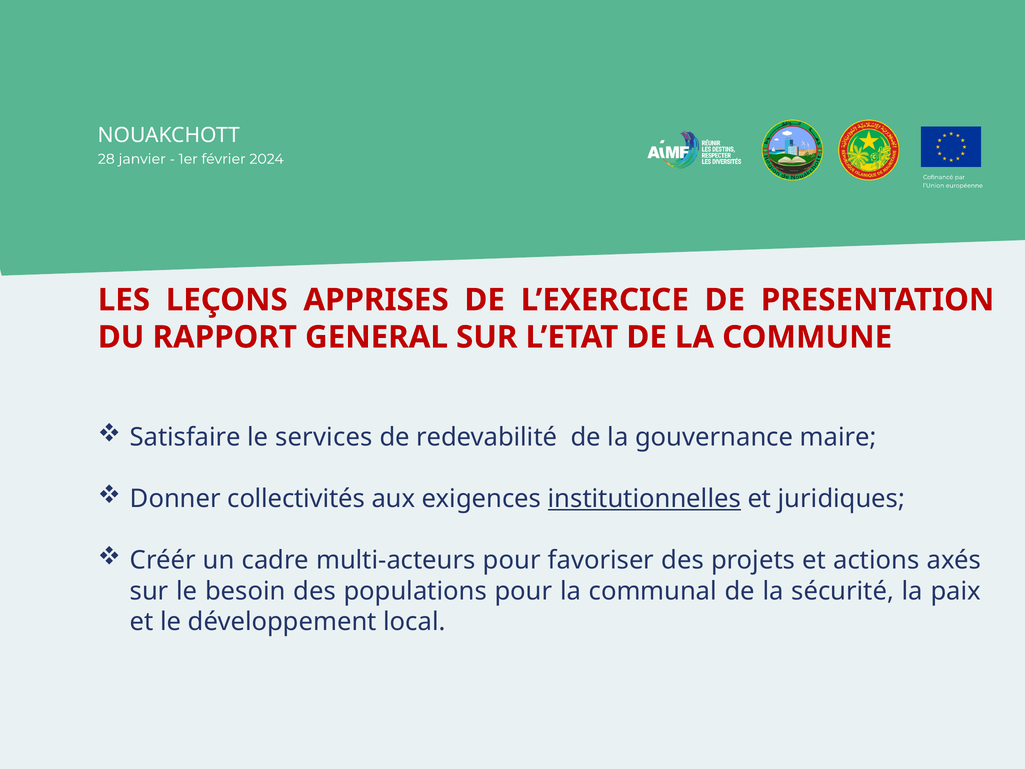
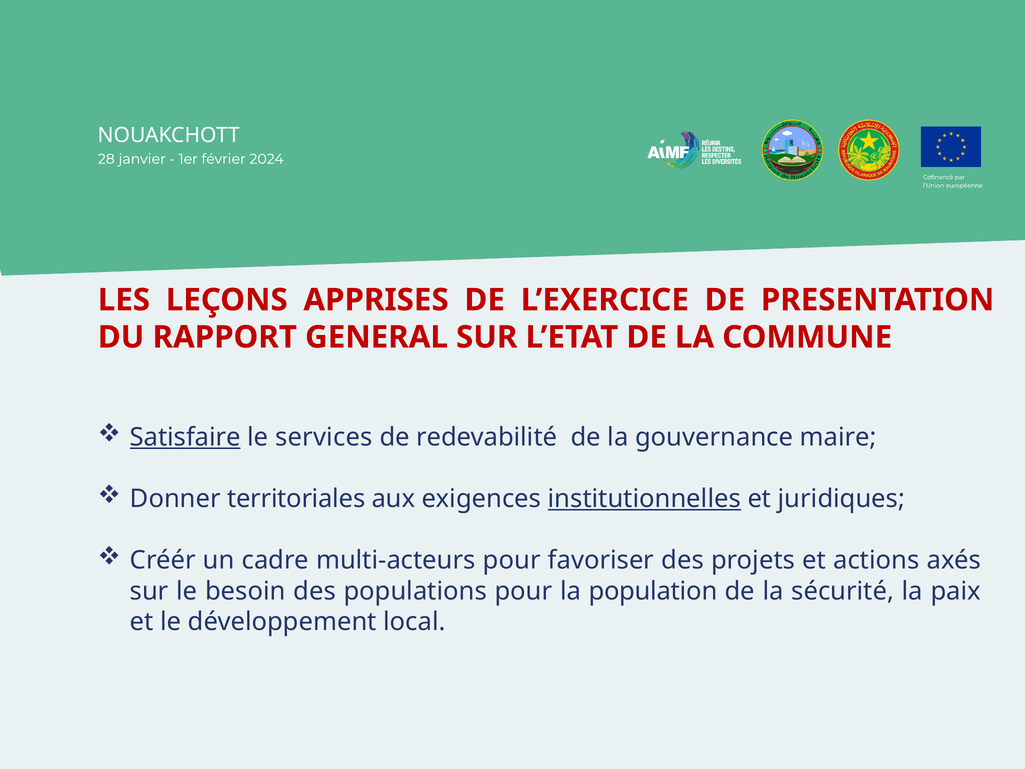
Satisfaire underline: none -> present (185, 437)
collectivités: collectivités -> territoriales (296, 499)
communal: communal -> population (653, 591)
